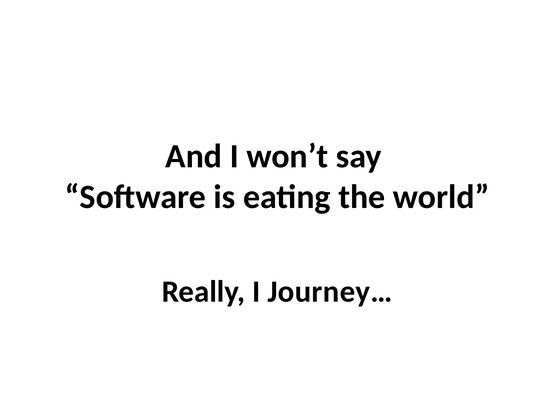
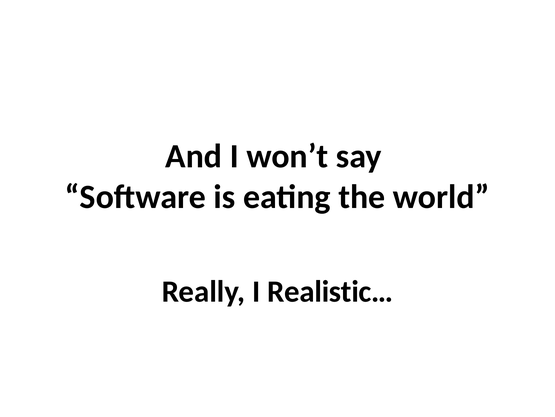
Journey…: Journey… -> Realistic… (330, 291)
